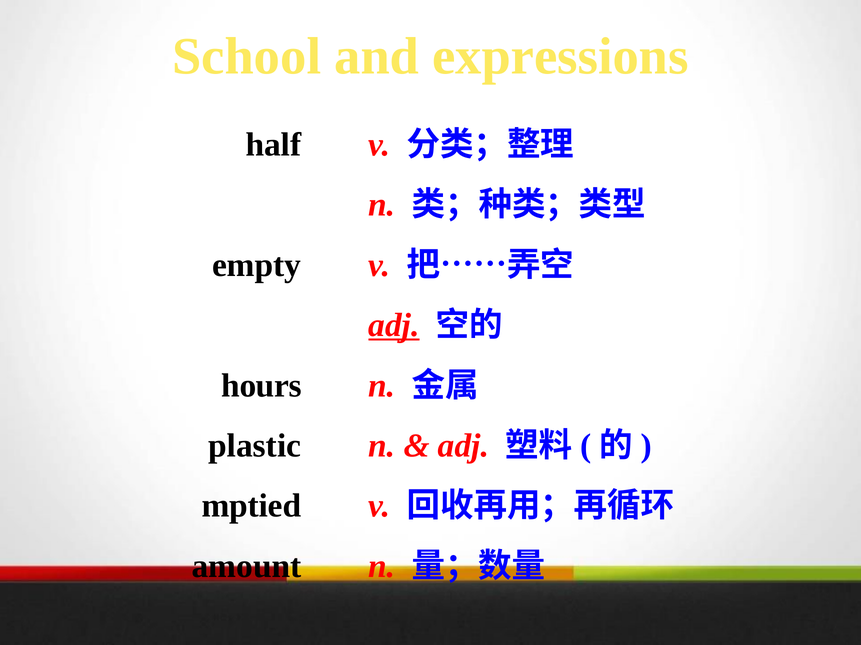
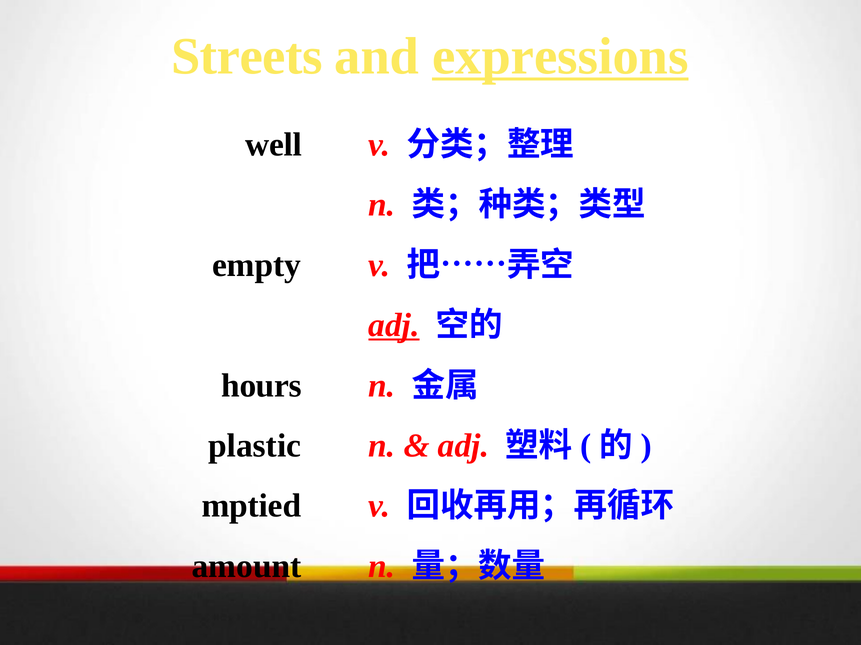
School: School -> Streets (247, 57)
expressions underline: none -> present (560, 57)
half: half -> well (274, 145)
